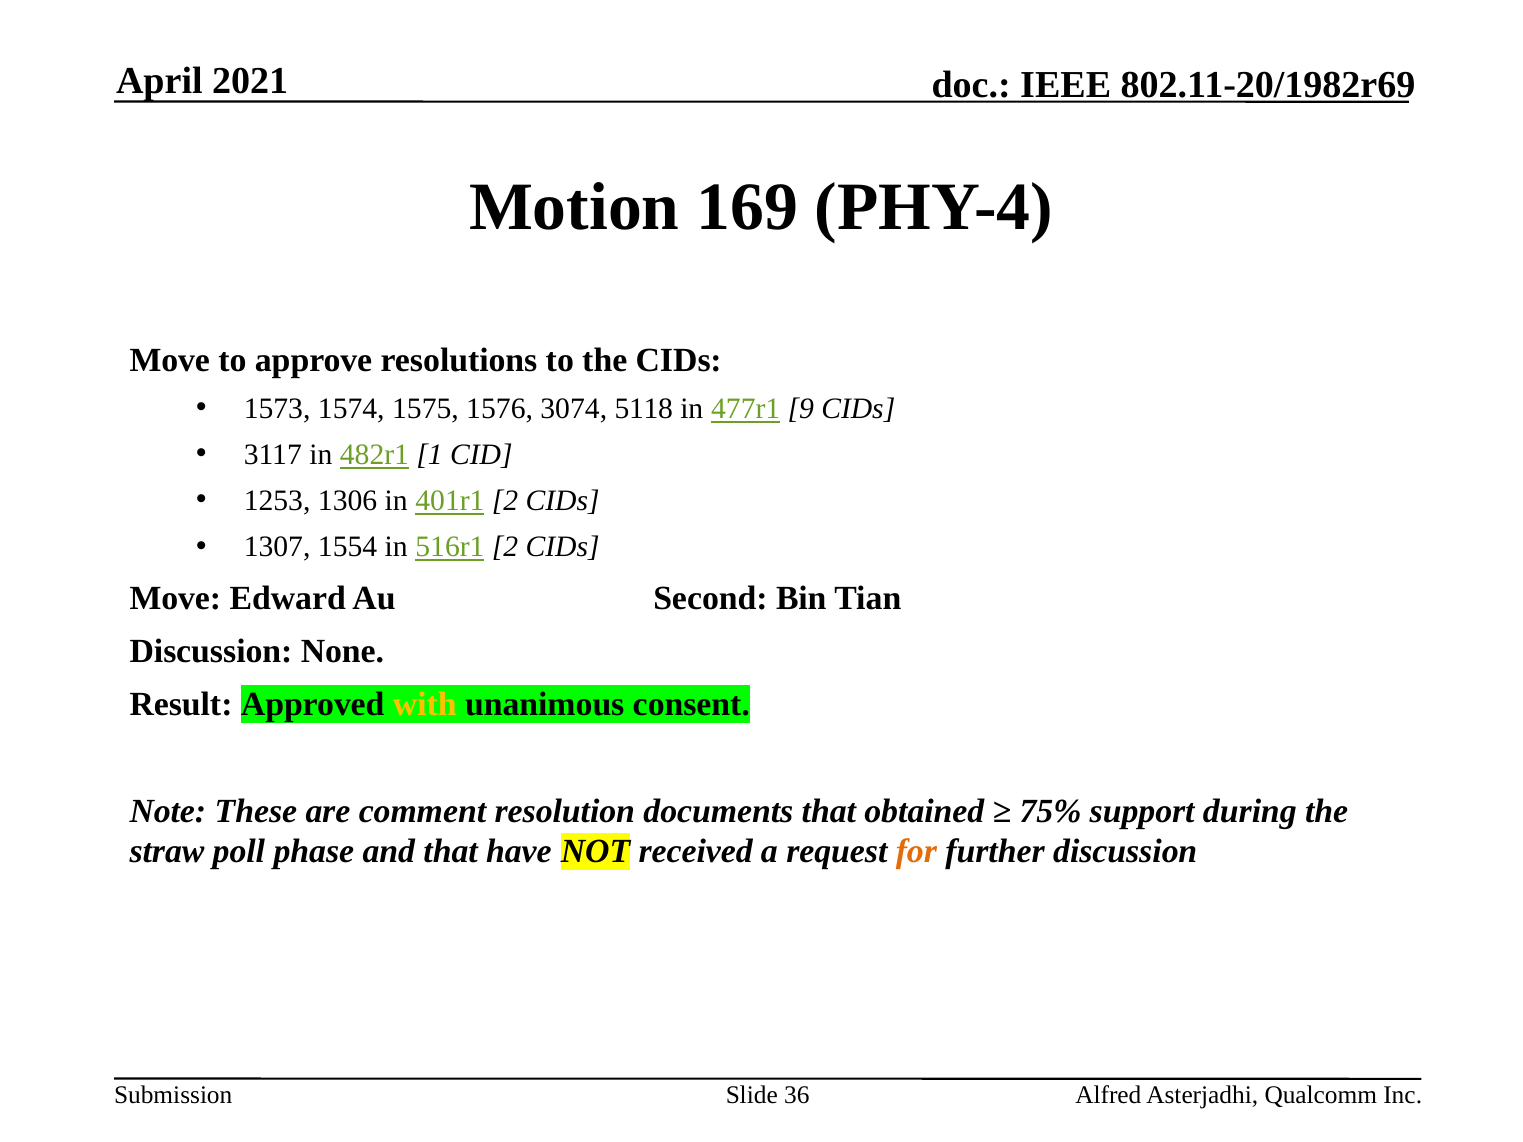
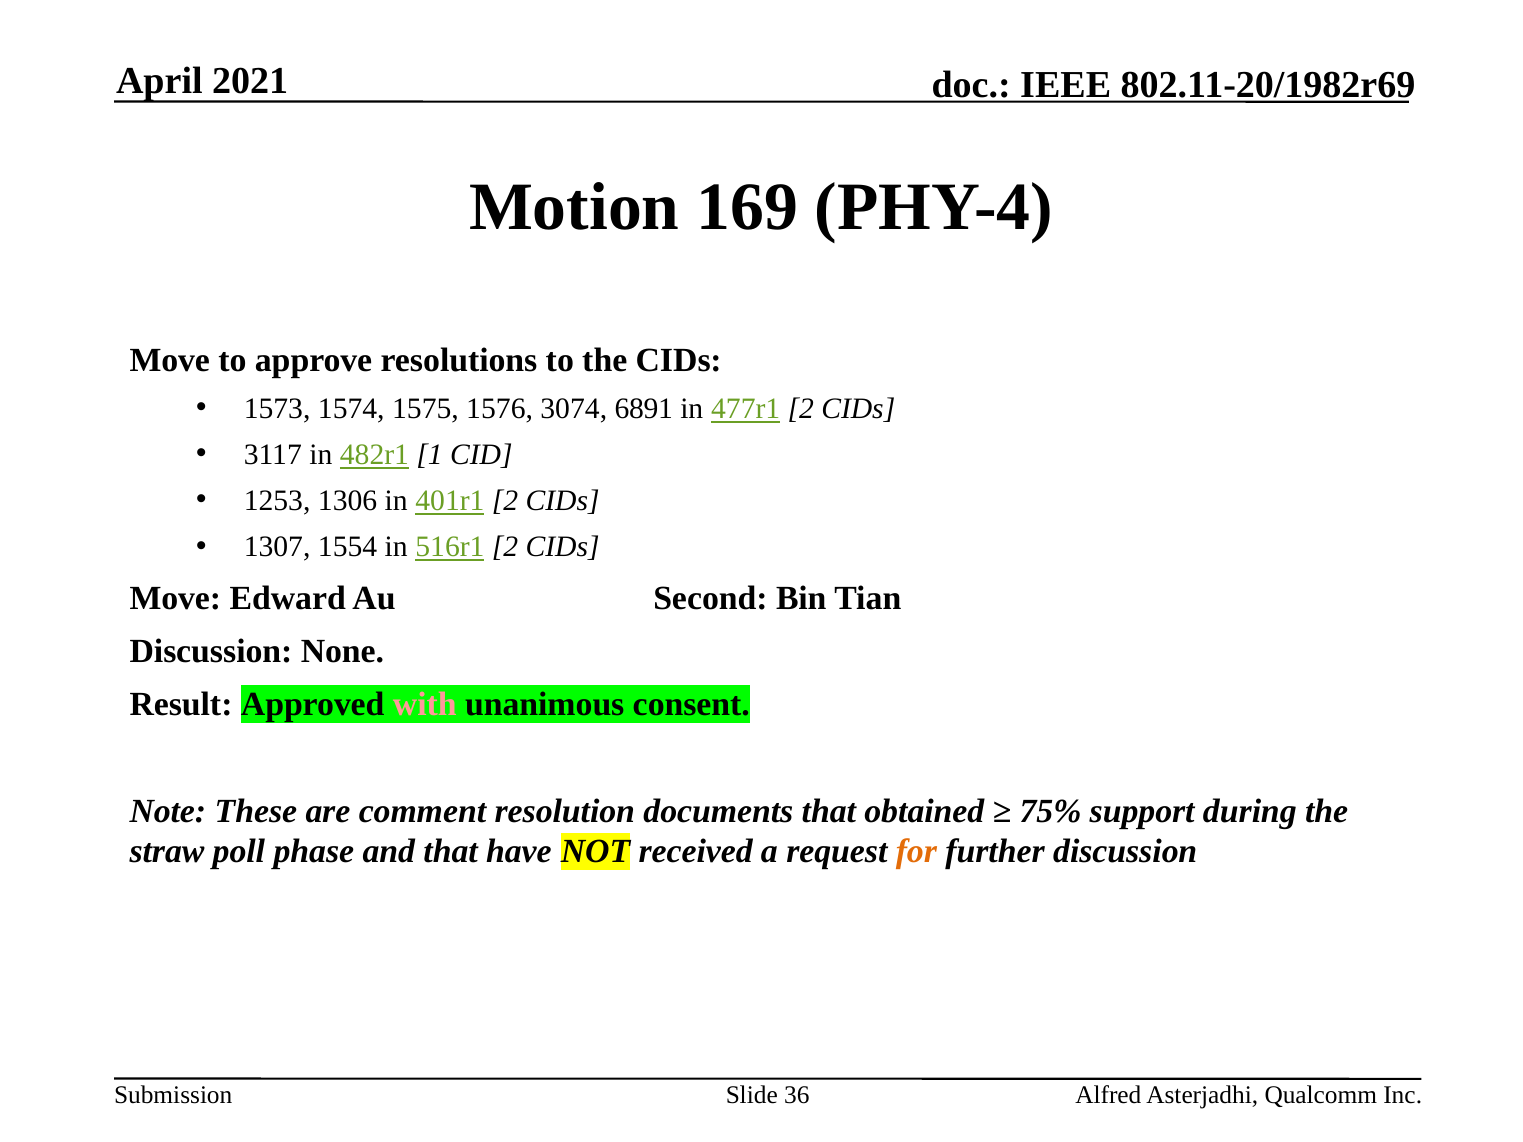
5118: 5118 -> 6891 (644, 409)
477r1 9: 9 -> 2 (801, 409)
with colour: yellow -> pink (425, 705)
